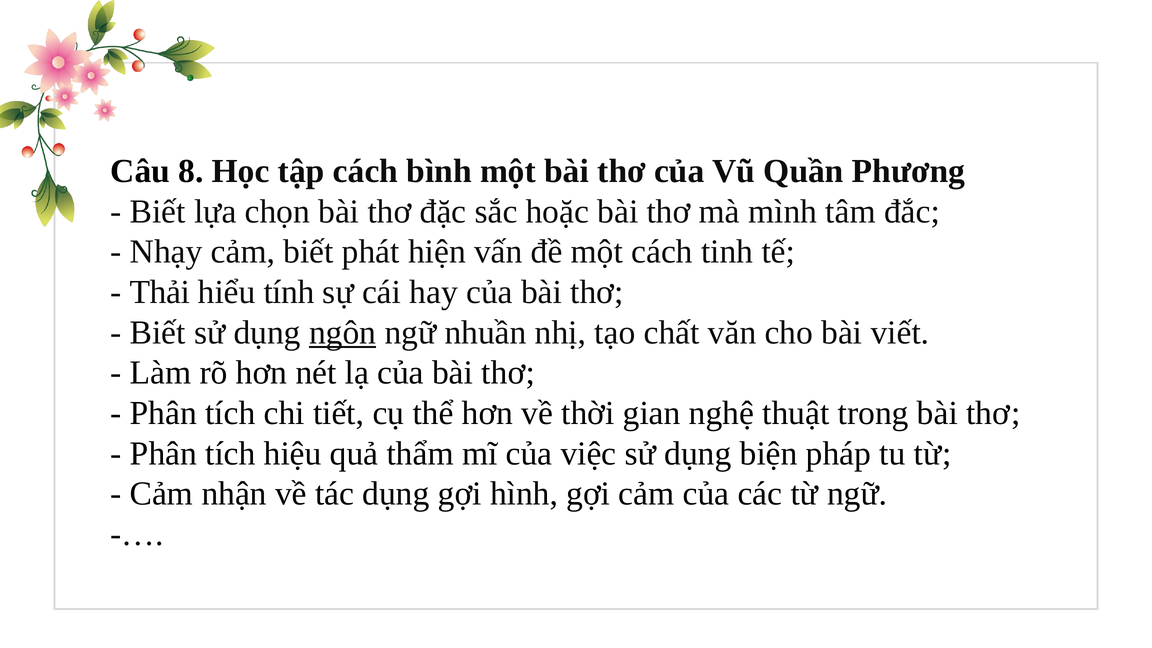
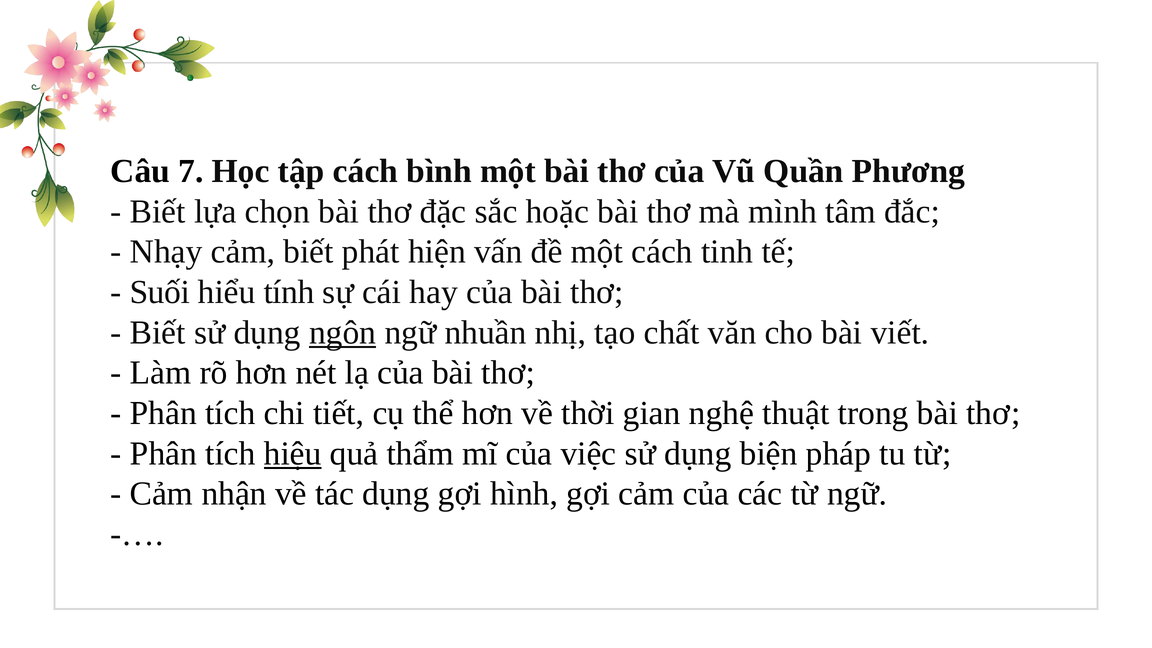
8: 8 -> 7 (191, 171)
Thải: Thải -> Suối (160, 292)
hiệu underline: none -> present (293, 454)
